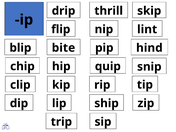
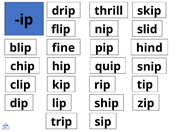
lint: lint -> slid (147, 29)
bite: bite -> fine (63, 48)
